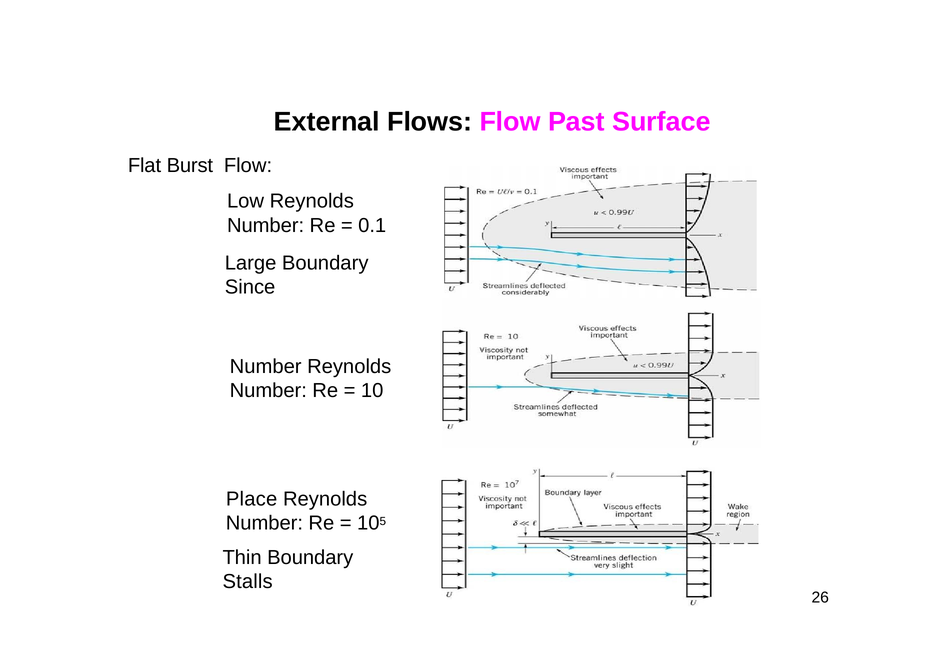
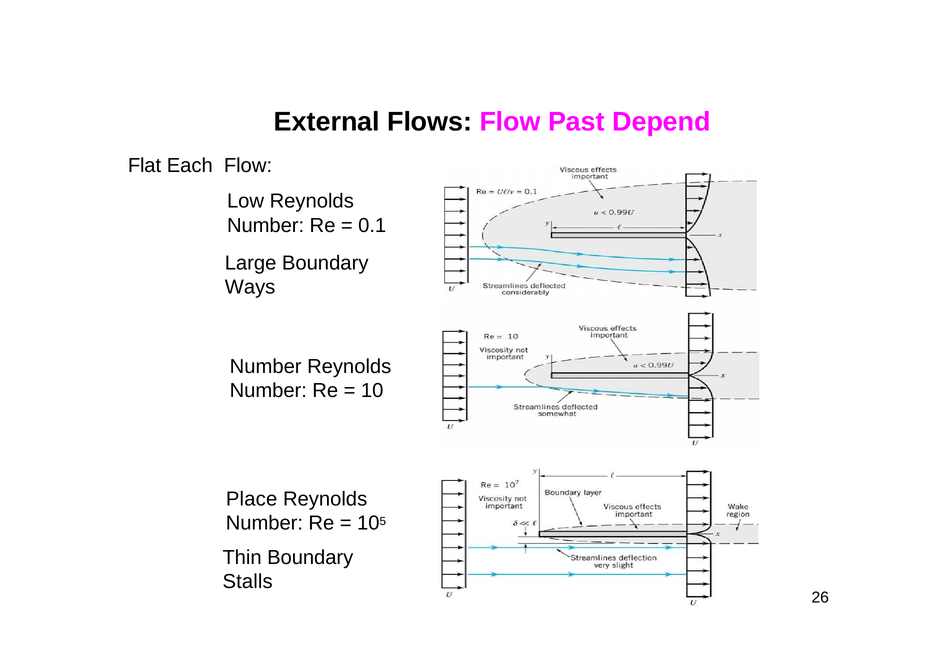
Surface: Surface -> Depend (661, 122)
Burst: Burst -> Each (190, 166)
Since: Since -> Ways (250, 287)
